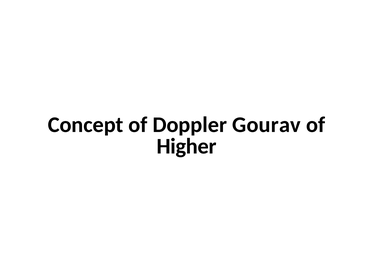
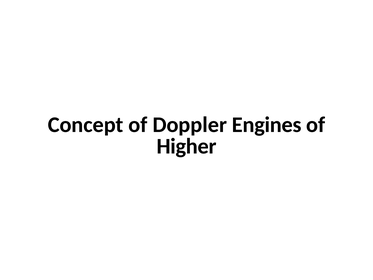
Gourav: Gourav -> Engines (267, 125)
